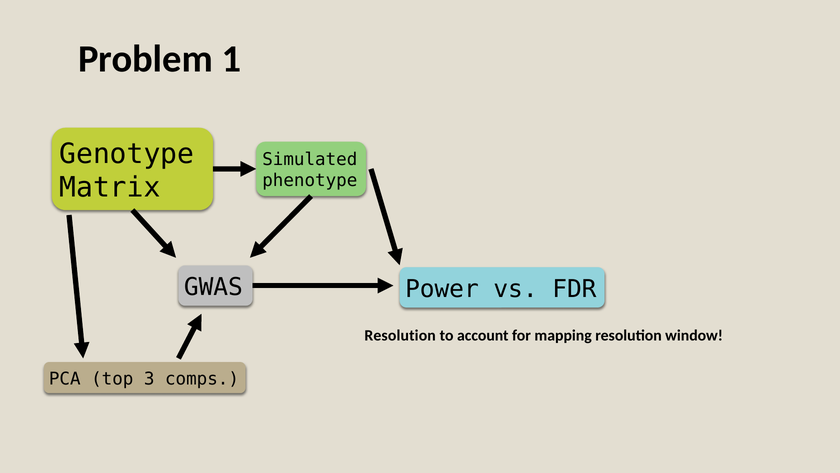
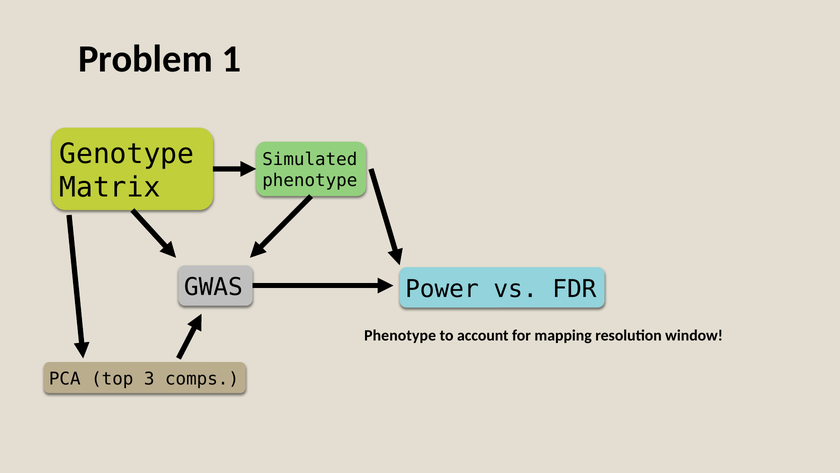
Resolution: Resolution -> Phenotype (400, 335)
